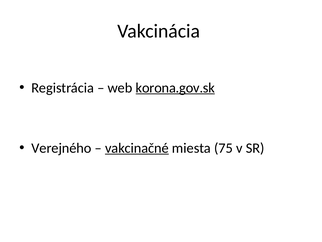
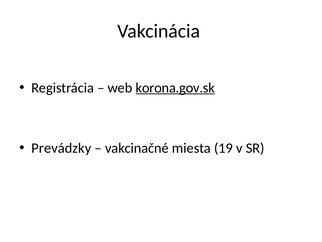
Verejného: Verejného -> Prevádzky (61, 148)
vakcinačné underline: present -> none (137, 148)
75: 75 -> 19 (223, 148)
